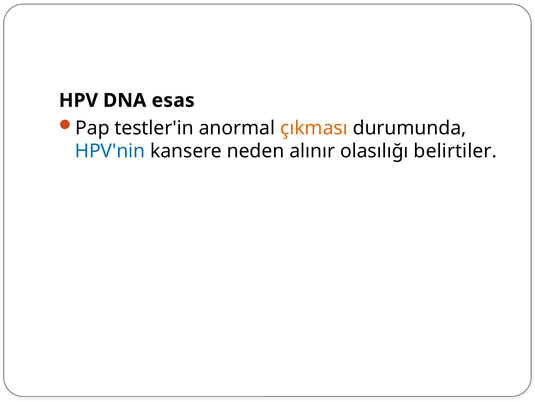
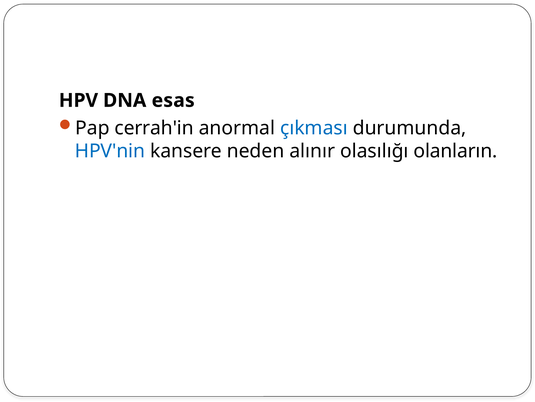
testler'in: testler'in -> cerrah'in (154, 128)
çıkması colour: orange -> blue (314, 128)
belirtiler: belirtiler -> olanların (455, 151)
